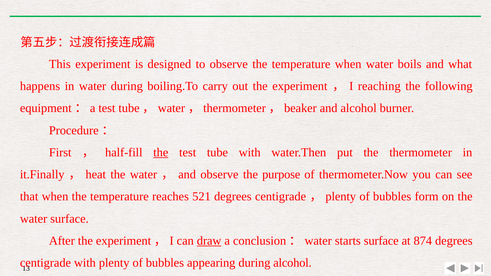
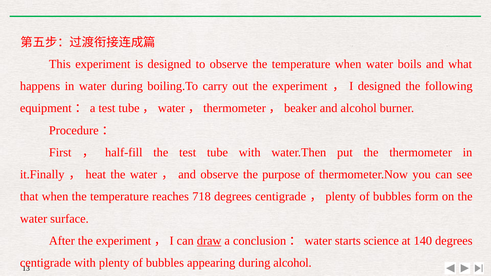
reaching: reaching -> designed (379, 86)
the underline: present -> none (161, 153)
521: 521 -> 718 (202, 197)
starts surface: surface -> science (381, 241)
874: 874 -> 140 (423, 241)
